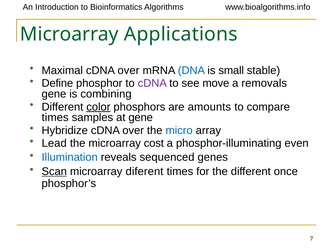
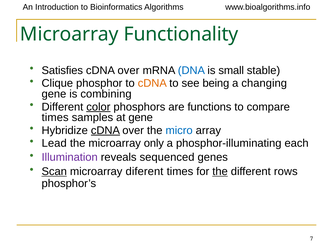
Applications: Applications -> Functionality (181, 34)
Maximal: Maximal -> Satisfies (62, 70)
Define: Define -> Clique (57, 83)
cDNA colour: purple -> orange (152, 83)
move: move -> being (216, 83)
removals: removals -> changing (264, 83)
amounts: amounts -> functions (209, 107)
cDNA underline: none -> present (105, 130)
cost: cost -> only (154, 143)
even: even -> each (297, 143)
Illumination colour: blue -> purple (70, 157)
the underline: none -> present (220, 171)
once: once -> rows (286, 171)
